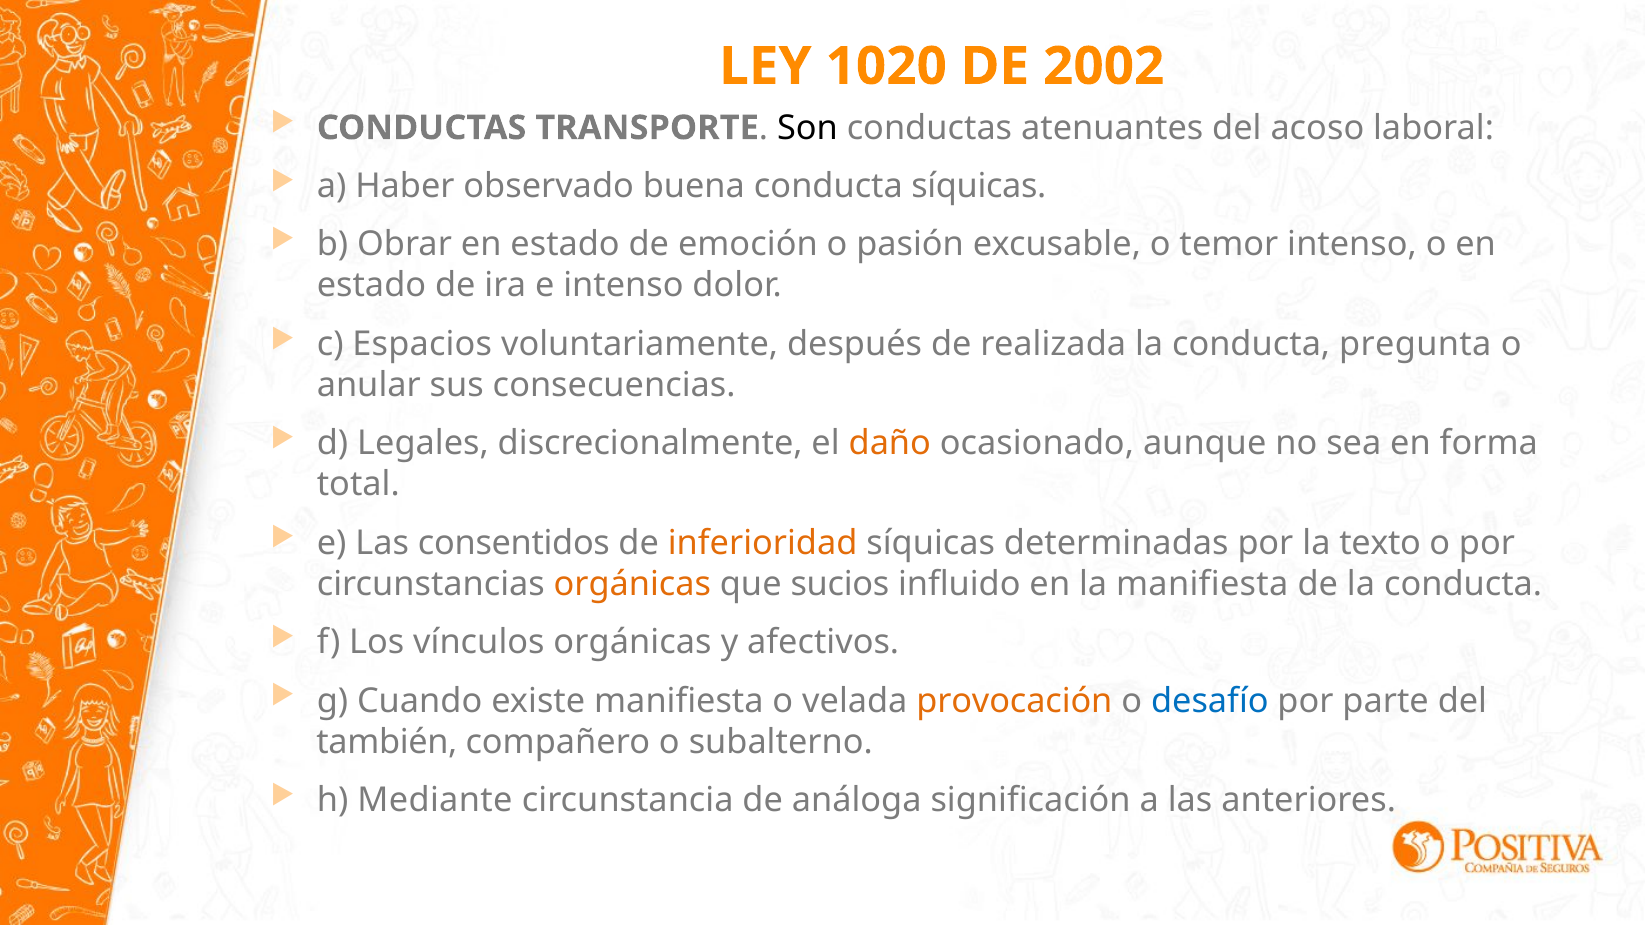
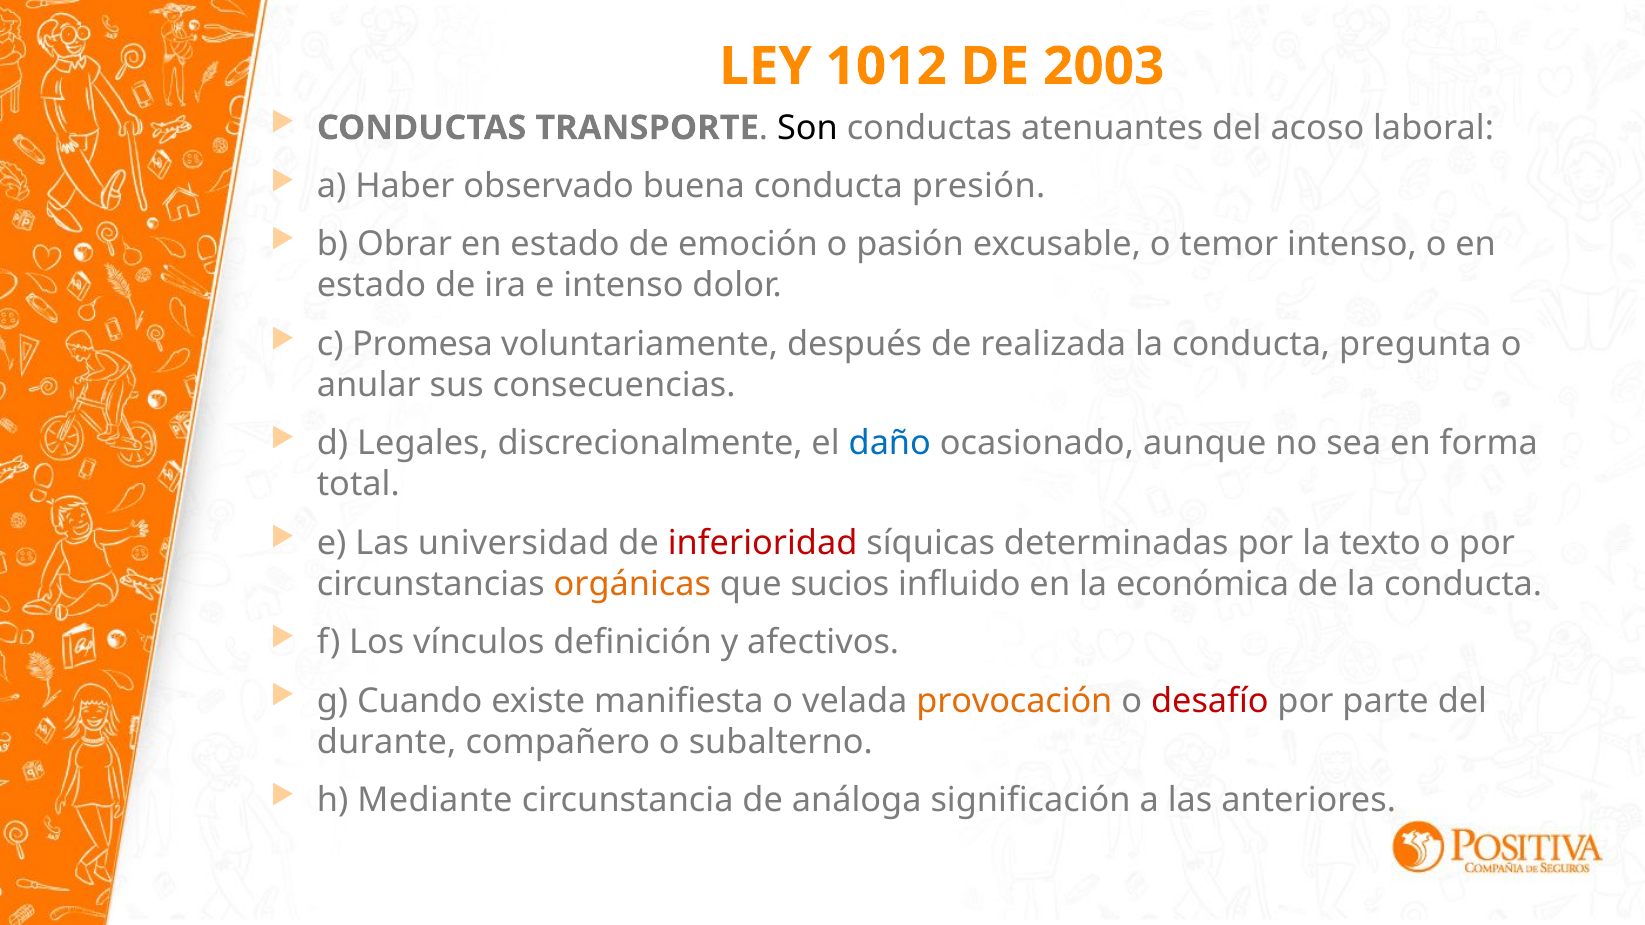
1020: 1020 -> 1012 (886, 66)
2002: 2002 -> 2003 (1104, 66)
conducta síquicas: síquicas -> presión (979, 186)
Espacios: Espacios -> Promesa (423, 344)
daño colour: orange -> blue (890, 444)
consentidos: consentidos -> universidad (514, 543)
inferioridad colour: orange -> red (763, 543)
la manifiesta: manifiesta -> económica (1203, 584)
vínculos orgánicas: orgánicas -> definición (633, 643)
desafío colour: blue -> red (1210, 701)
también: también -> durante (387, 742)
